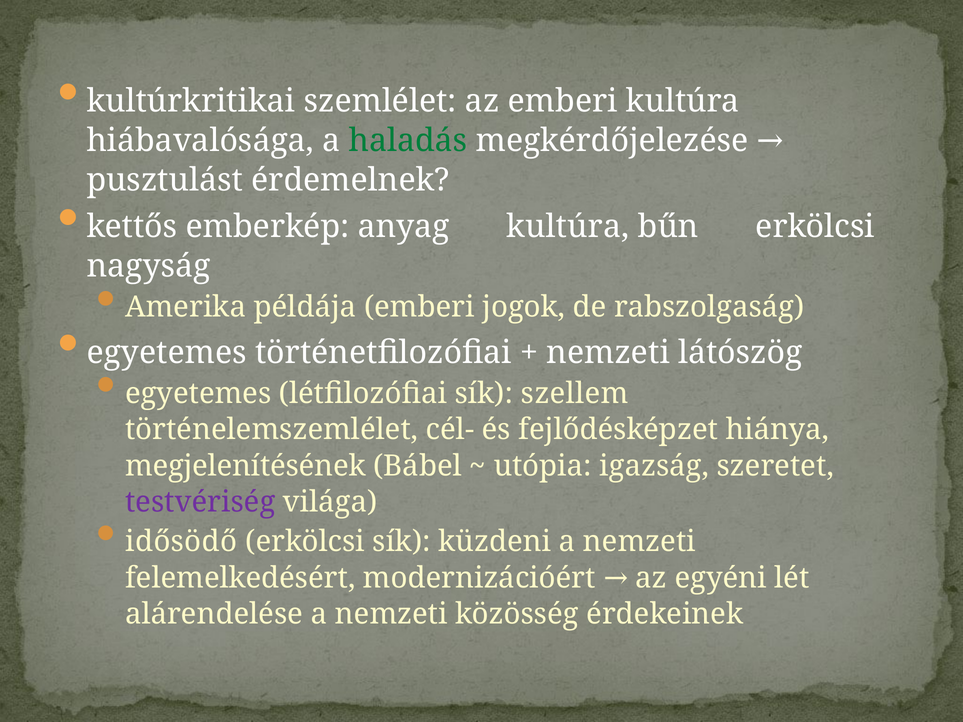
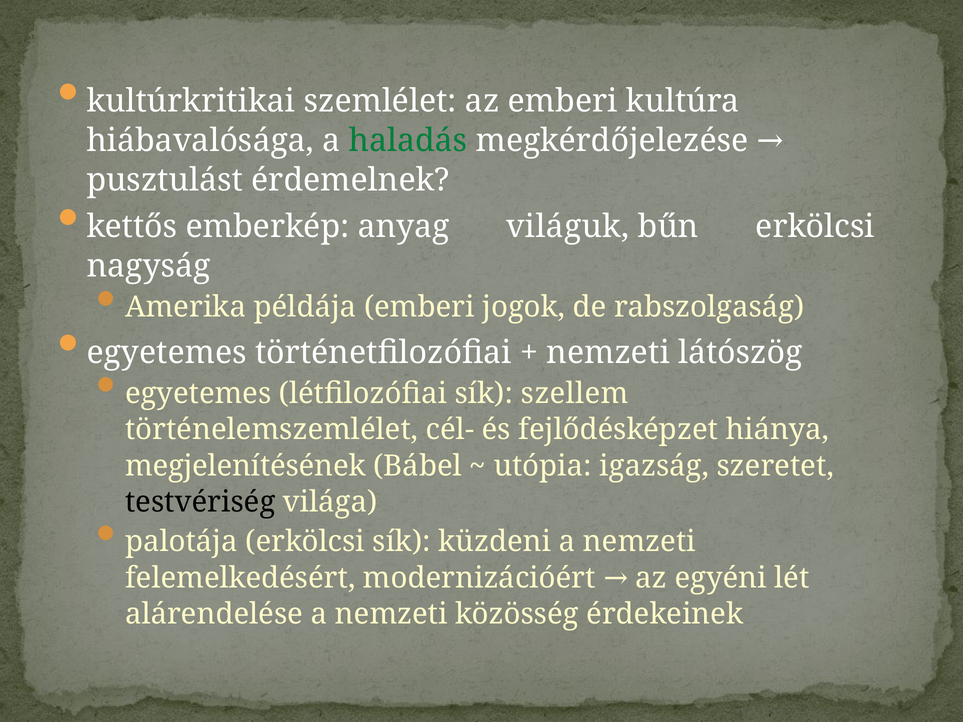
anyag kultúra: kultúra -> világuk (568, 227)
testvériség colour: purple -> black (200, 502)
idősödő: idősödő -> palotája (181, 542)
